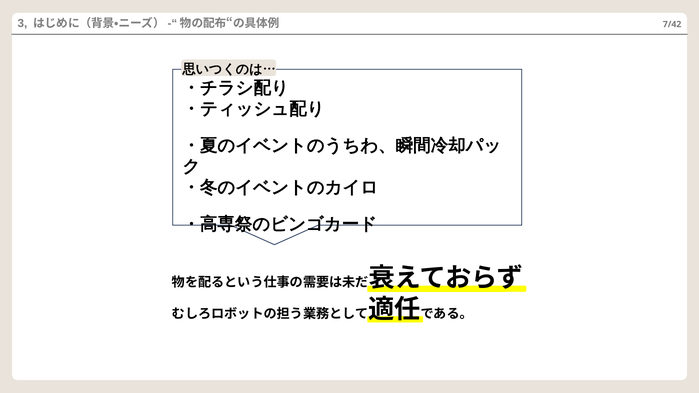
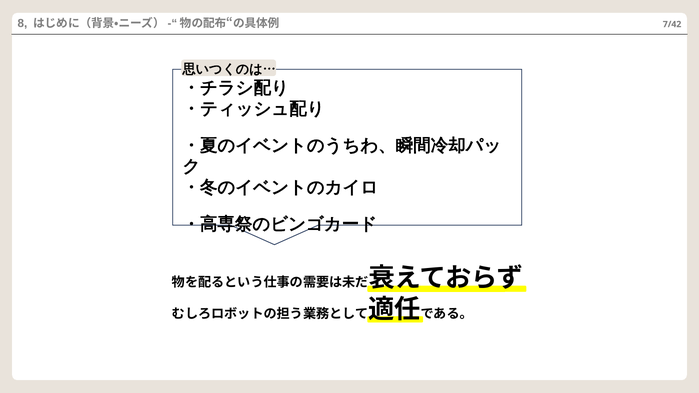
3: 3 -> 8 (22, 24)
